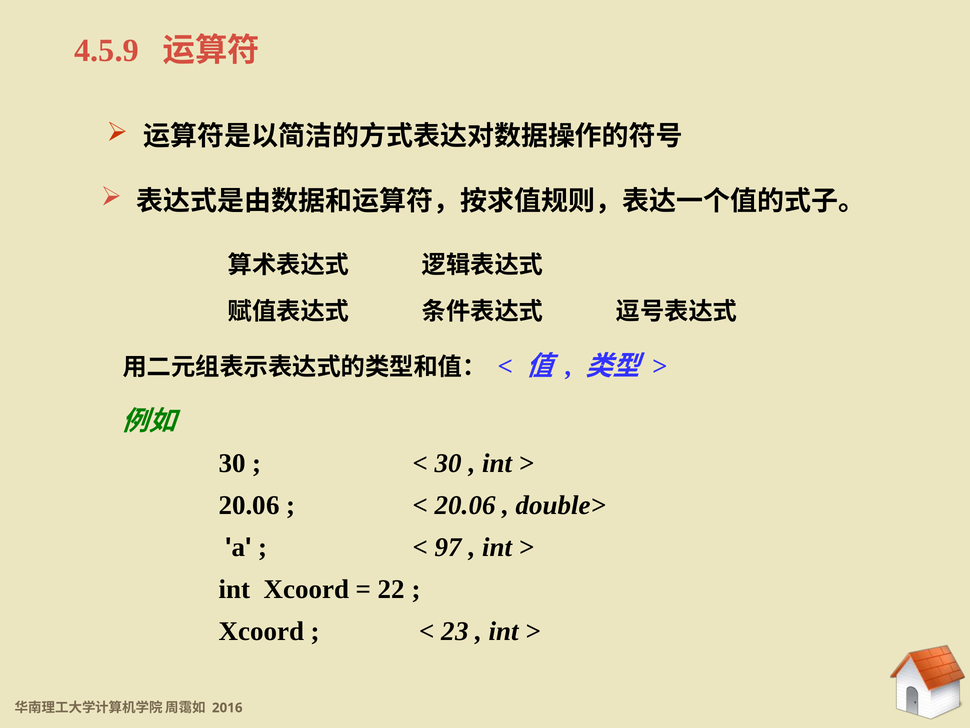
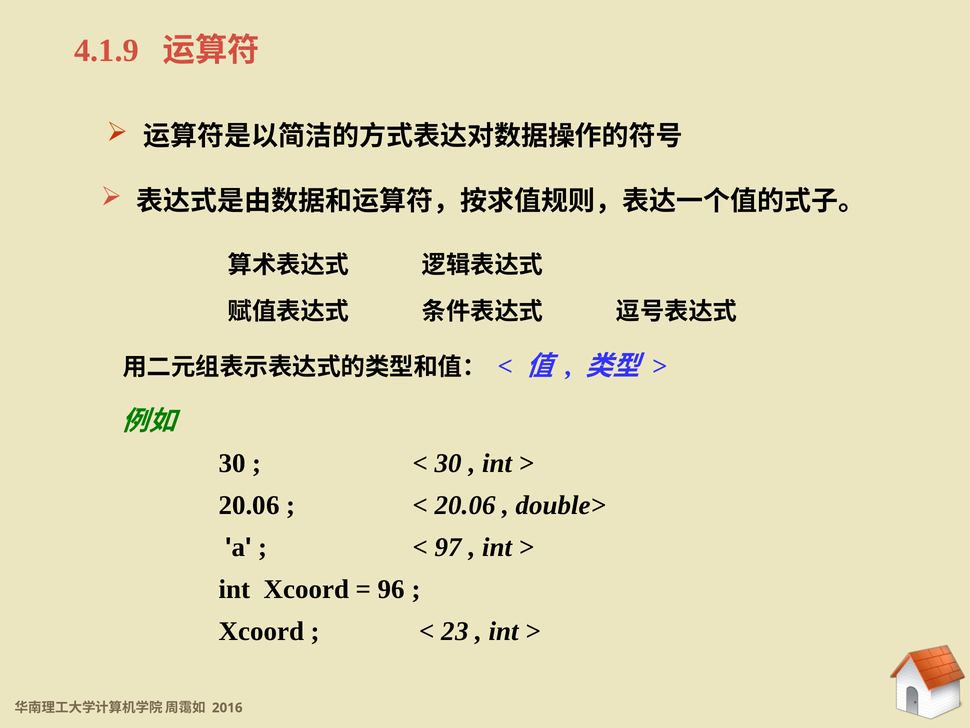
4.5.9: 4.5.9 -> 4.1.9 (107, 51)
22: 22 -> 96 (391, 589)
